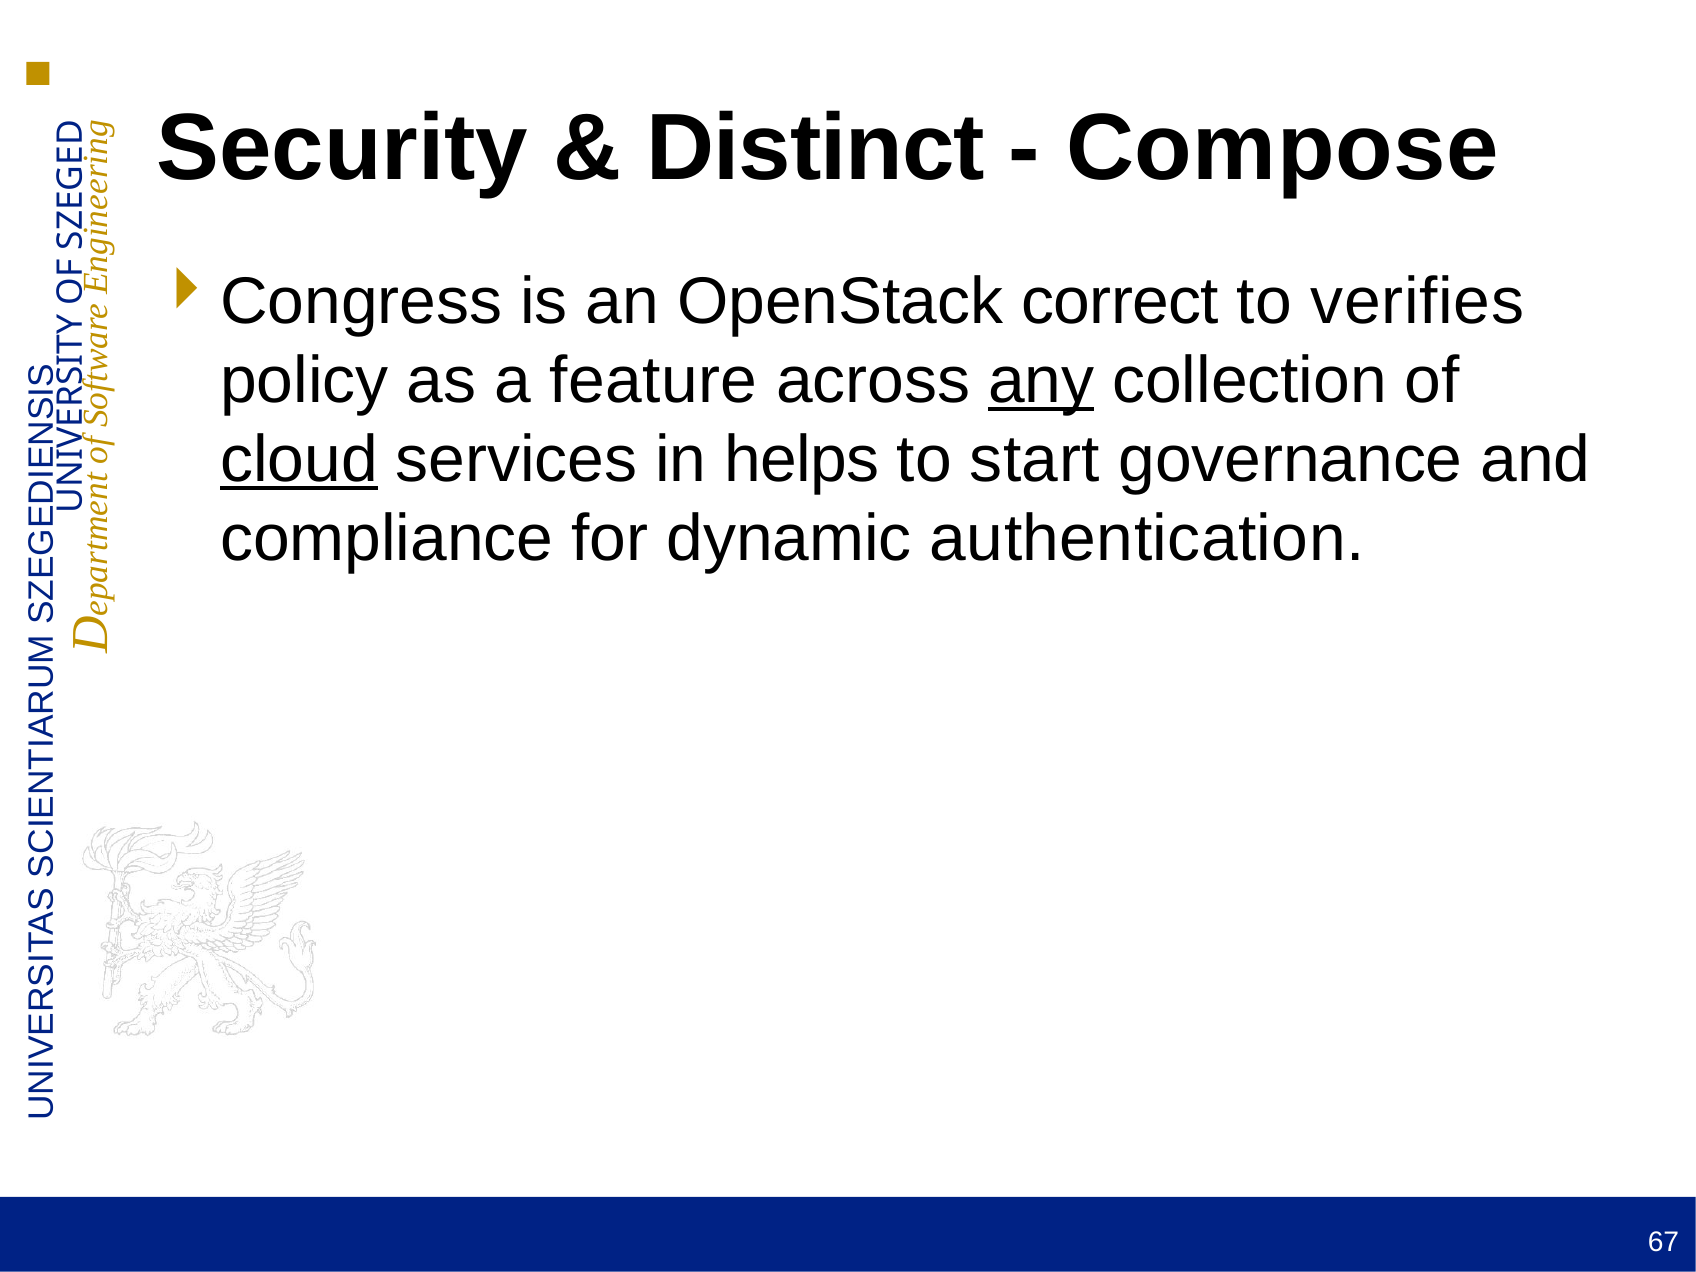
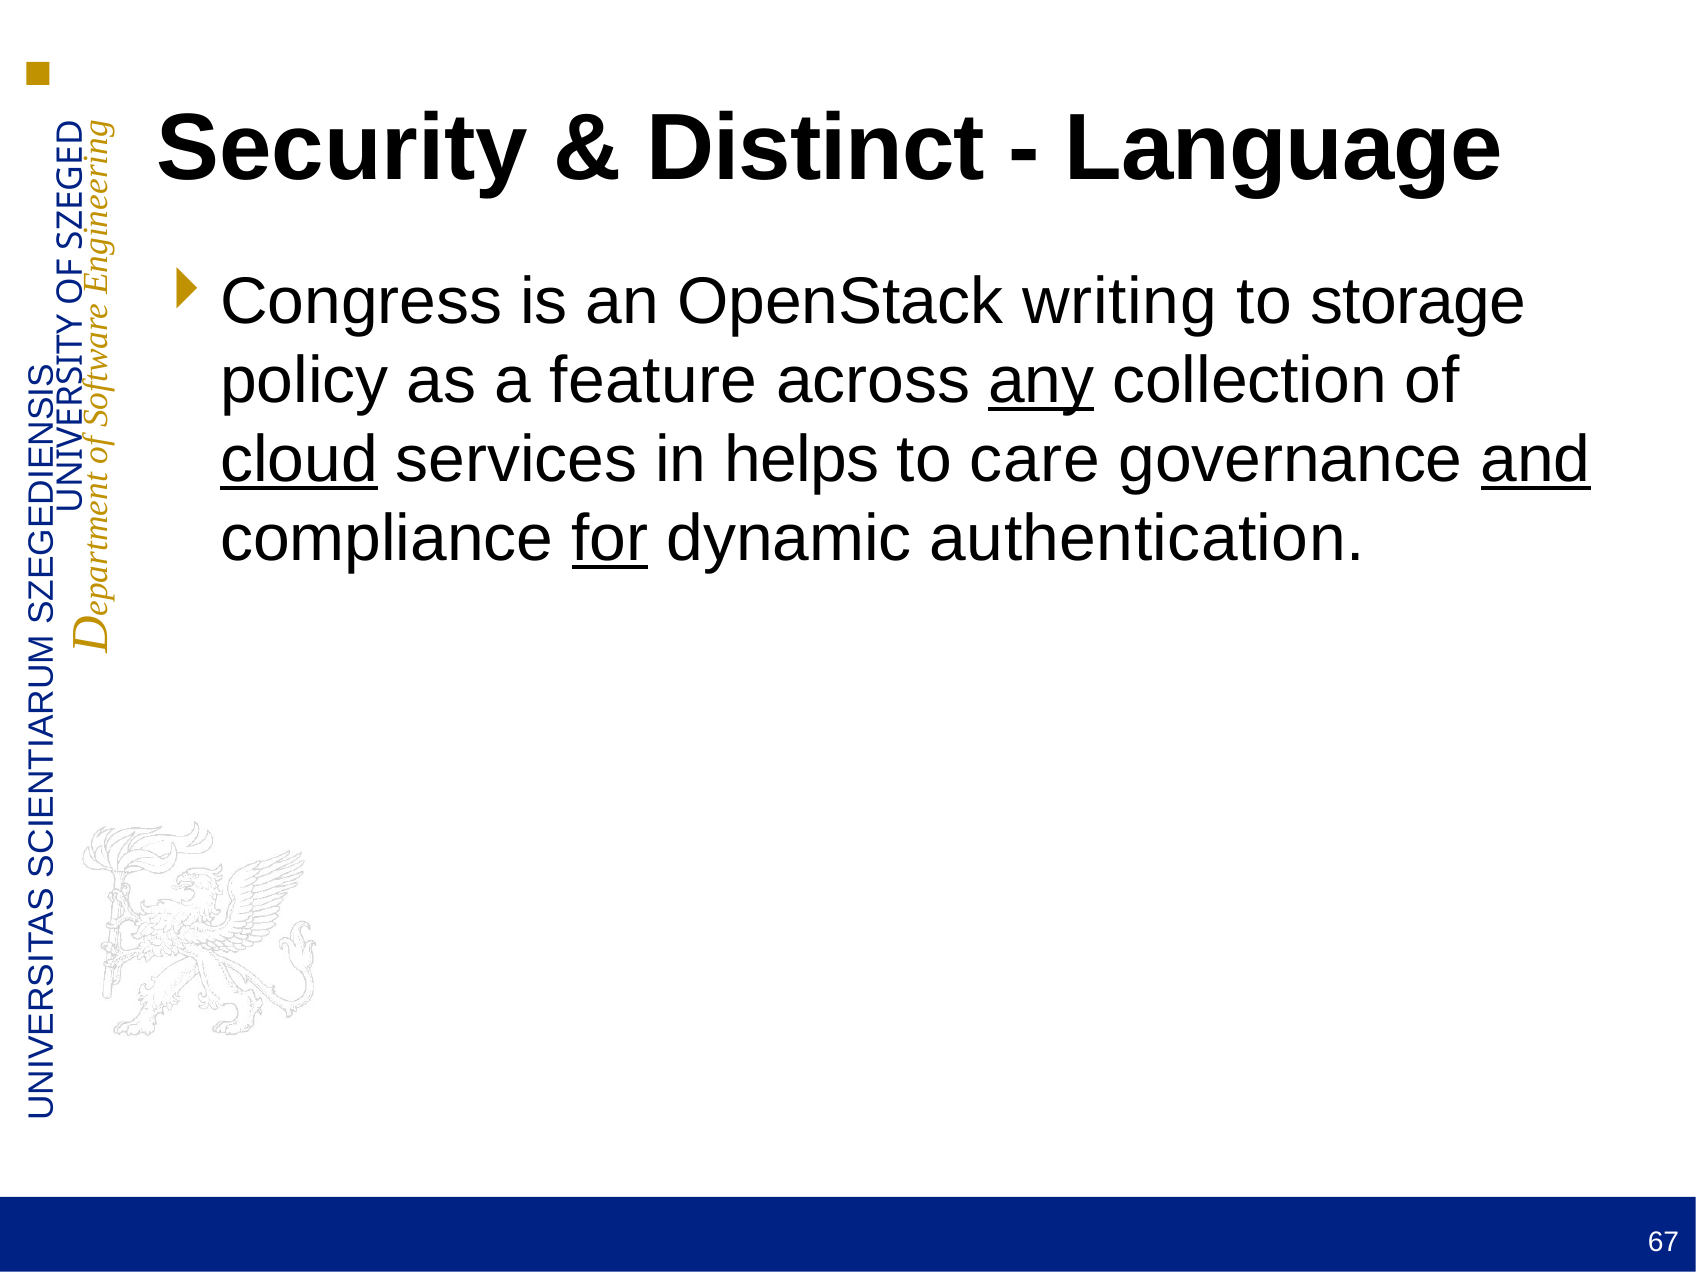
Compose: Compose -> Language (1283, 148)
correct: correct -> writing (1120, 301)
verifies: verifies -> storage (1418, 301)
start: start -> care (1035, 460)
and underline: none -> present (1536, 460)
for underline: none -> present (610, 539)
